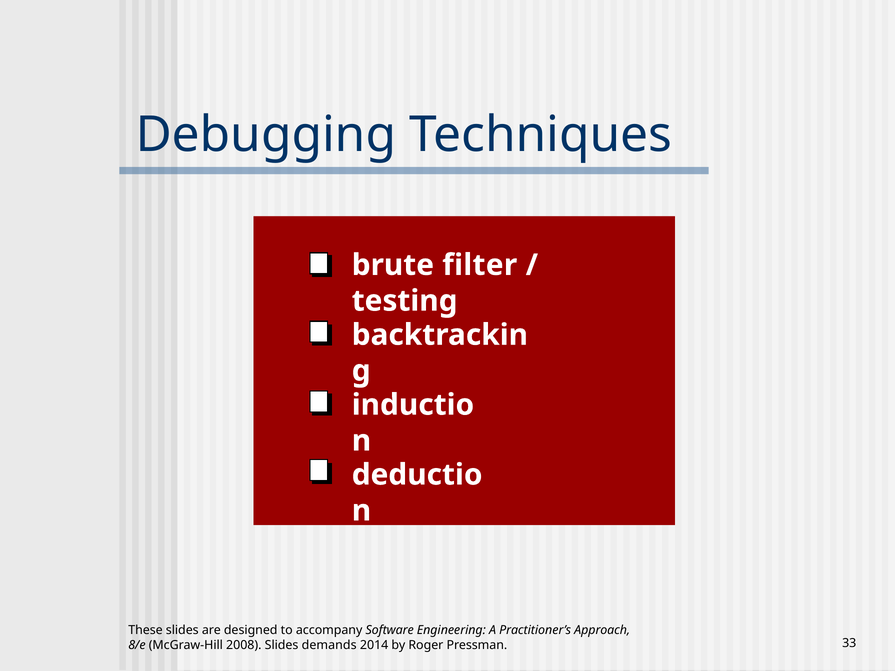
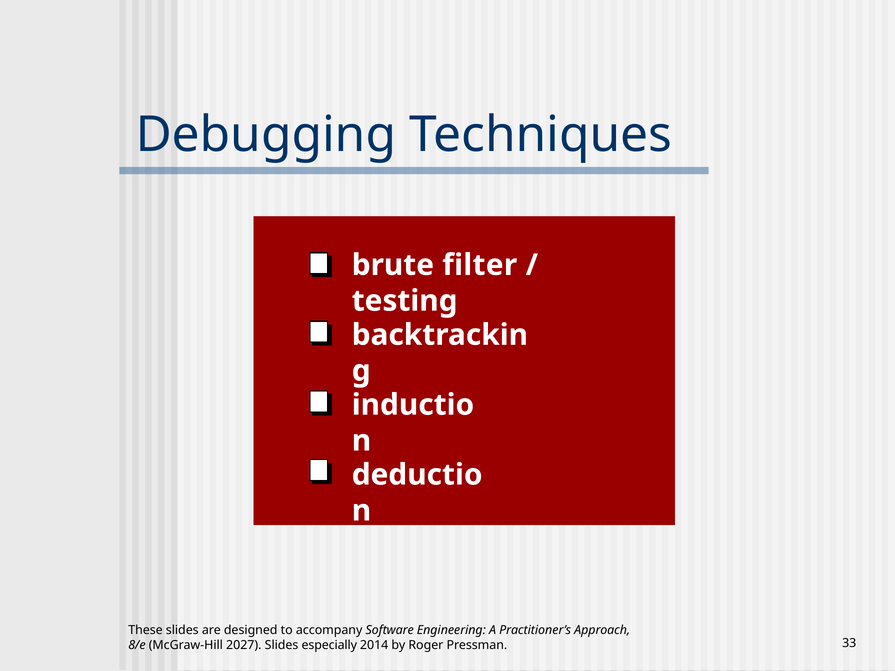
2008: 2008 -> 2027 (244, 645)
demands: demands -> especially (329, 645)
